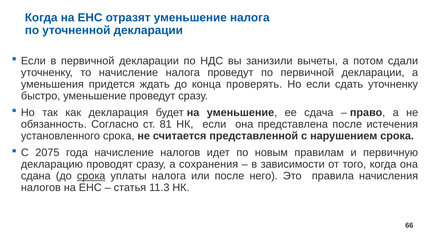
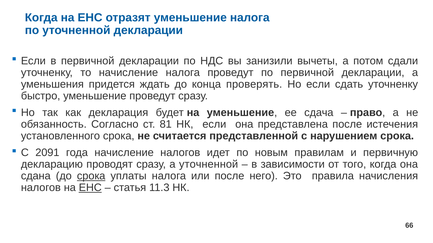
2075: 2075 -> 2091 (47, 153)
а сохранения: сохранения -> уточненной (209, 165)
ЕНС underline: none -> present (90, 188)
